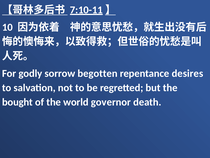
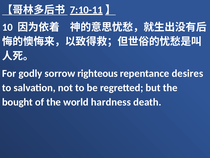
begotten: begotten -> righteous (98, 73)
governor: governor -> hardness (111, 102)
